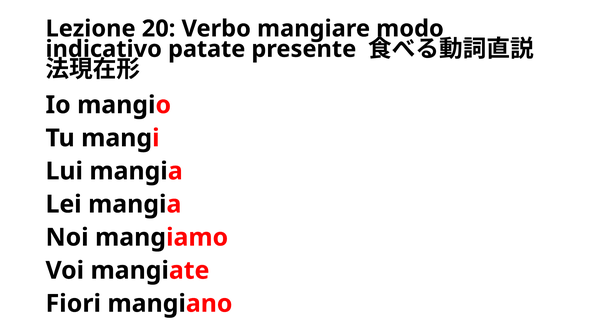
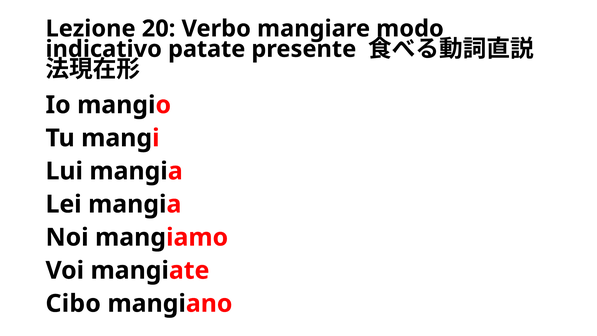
Fiori: Fiori -> Cibo (73, 303)
